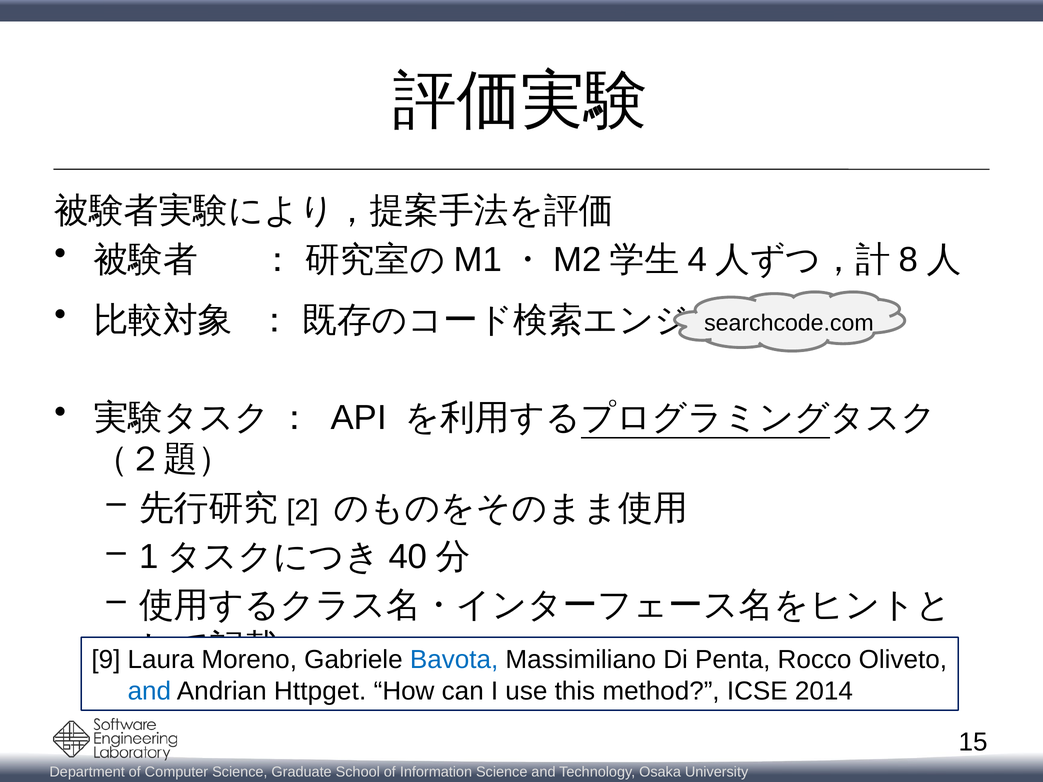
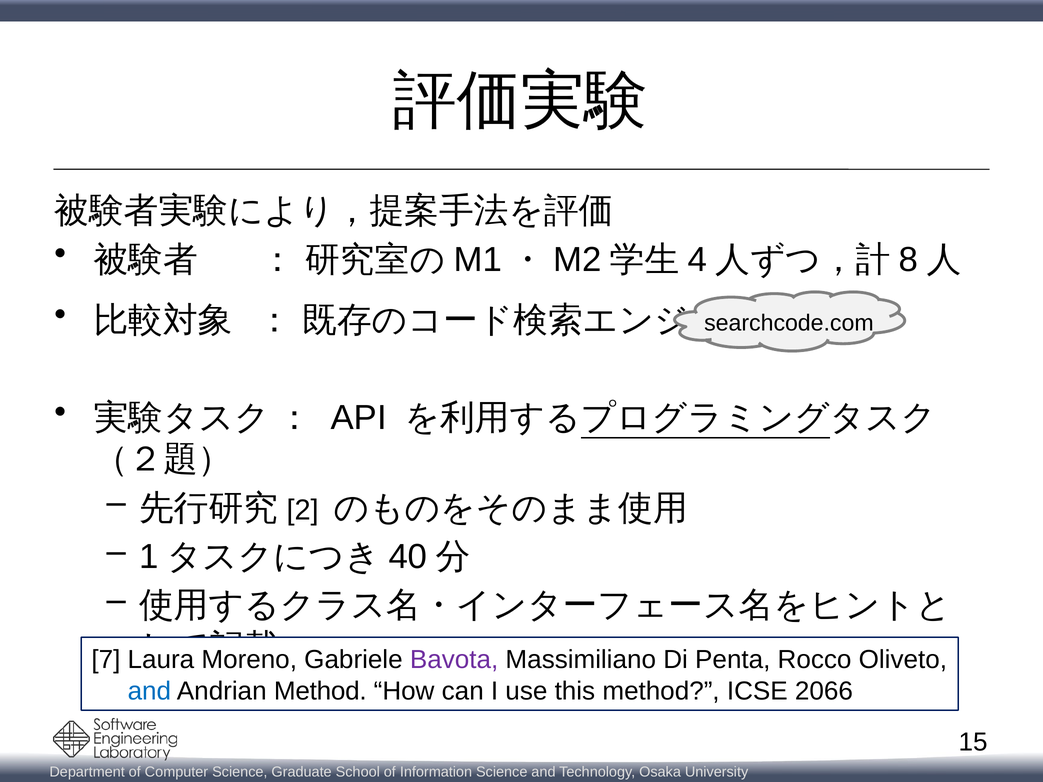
9: 9 -> 7 (106, 660)
Bavota colour: blue -> purple (454, 660)
Andrian Httpget: Httpget -> Method (320, 691)
2014: 2014 -> 2066 (824, 691)
